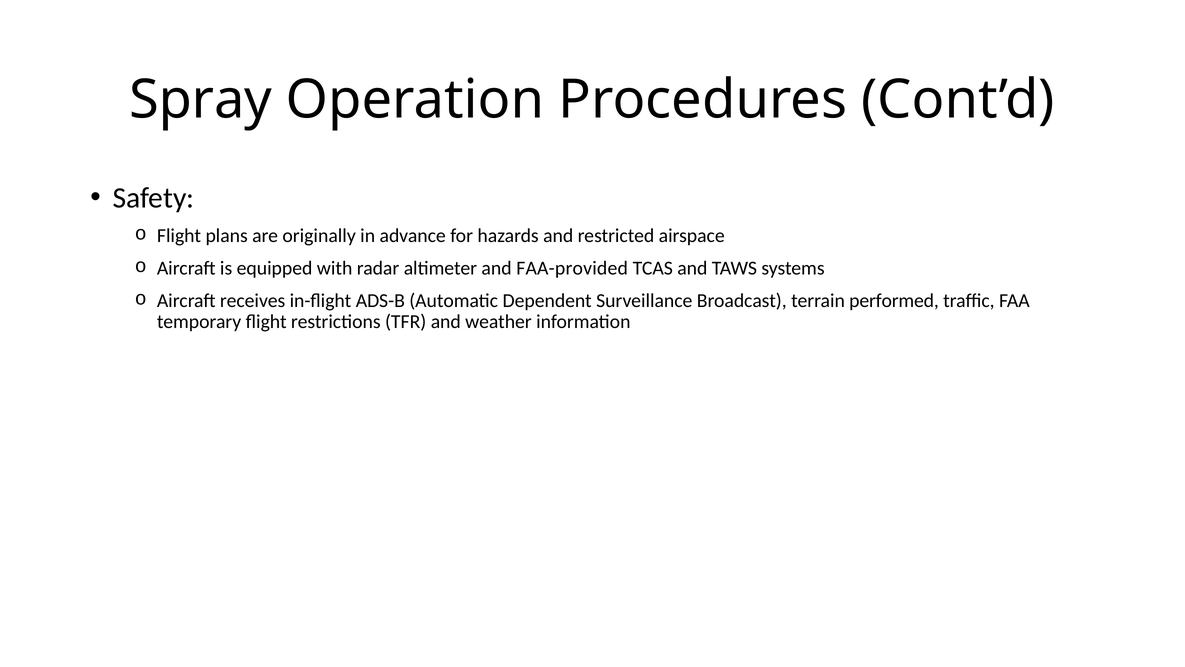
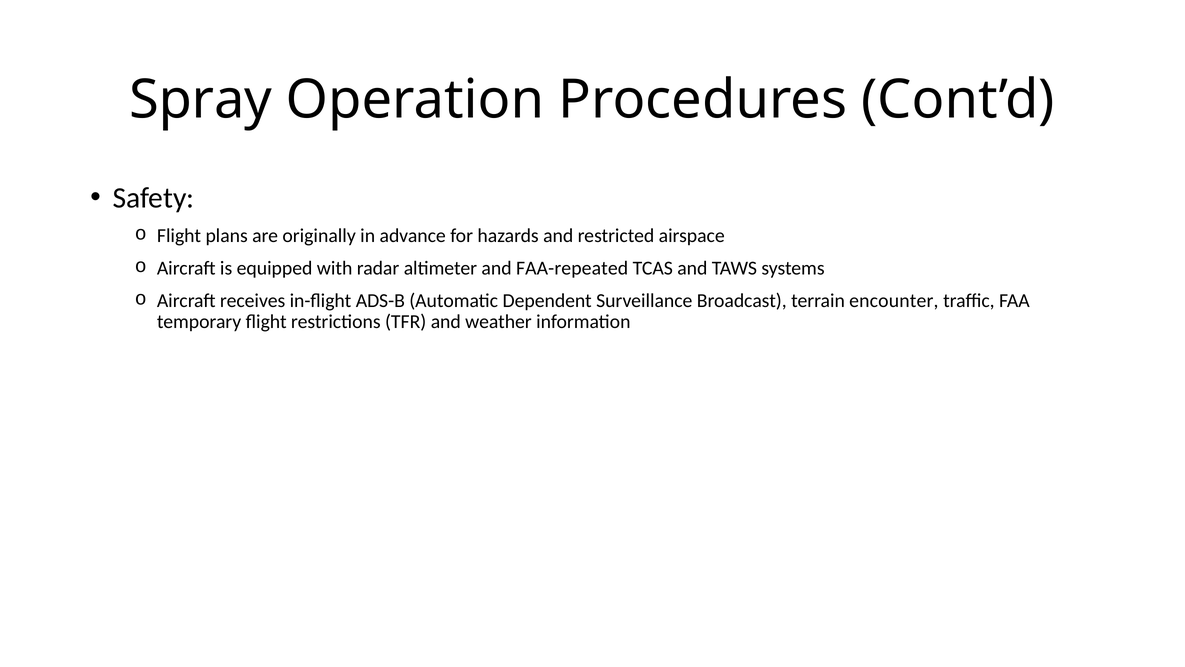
FAA-provided: FAA-provided -> FAA-repeated (572, 268)
performed: performed -> encounter (894, 300)
